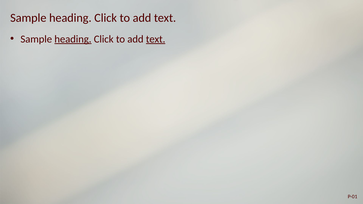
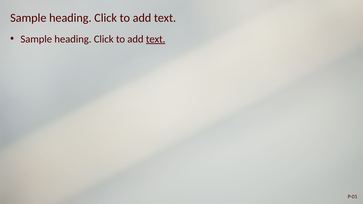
heading underline: present -> none (73, 39)
